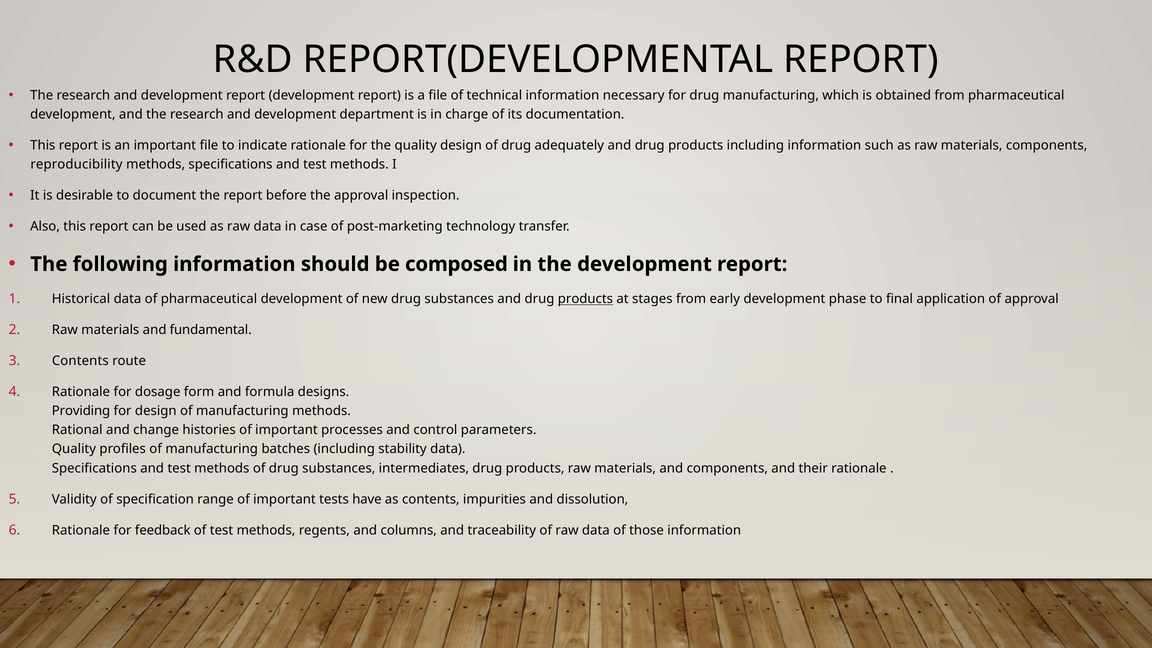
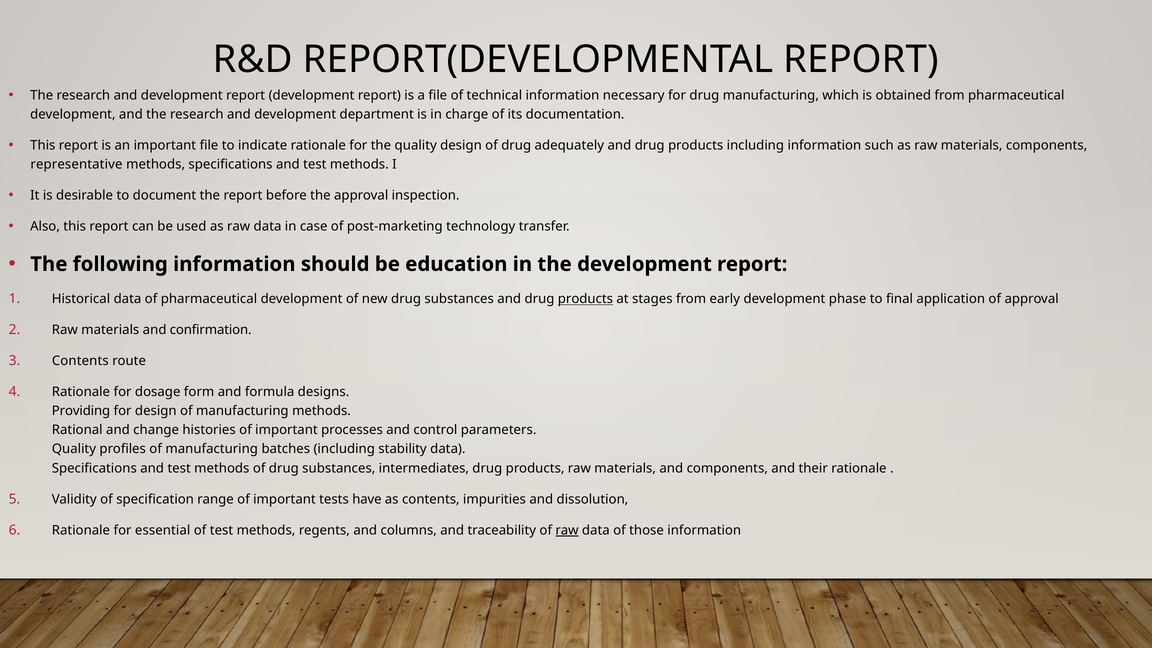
reproducibility: reproducibility -> representative (76, 165)
composed: composed -> education (456, 264)
fundamental: fundamental -> confirmation (211, 330)
feedback: feedback -> essential (163, 530)
raw underline: none -> present (567, 530)
